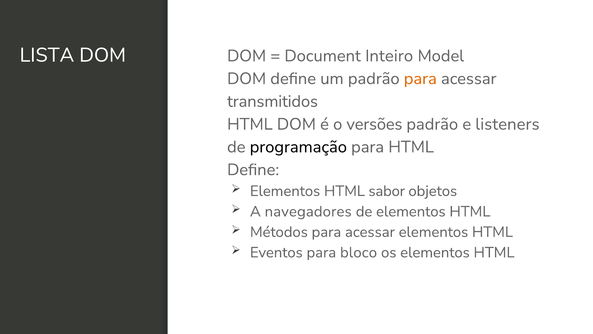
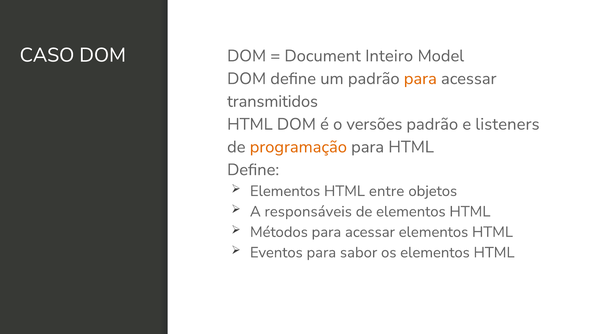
LISTA: LISTA -> CASO (47, 55)
programação colour: black -> orange (298, 147)
sabor: sabor -> entre (387, 191)
navegadores: navegadores -> responsáveis (308, 211)
bloco: bloco -> sabor (359, 252)
